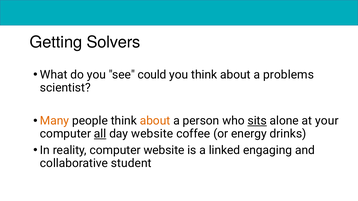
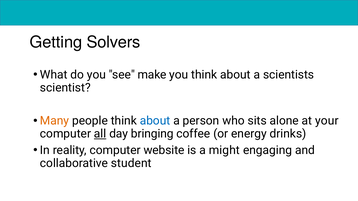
could: could -> make (152, 75)
problems: problems -> scientists (289, 75)
about colour: orange -> blue (155, 121)
sits underline: present -> none (257, 121)
day website: website -> bringing (152, 134)
linked: linked -> might (224, 151)
